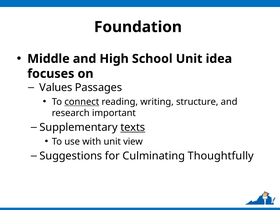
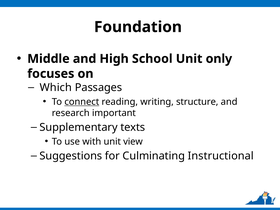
idea: idea -> only (219, 59)
Values: Values -> Which (56, 88)
texts underline: present -> none (133, 127)
Thoughtfully: Thoughtfully -> Instructional (221, 156)
